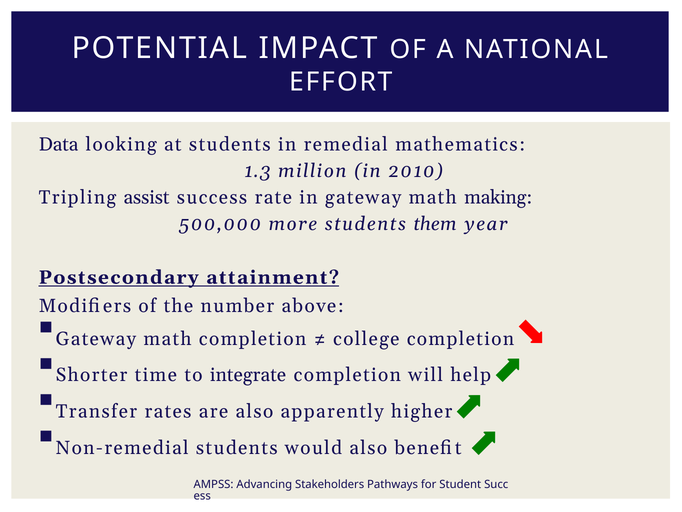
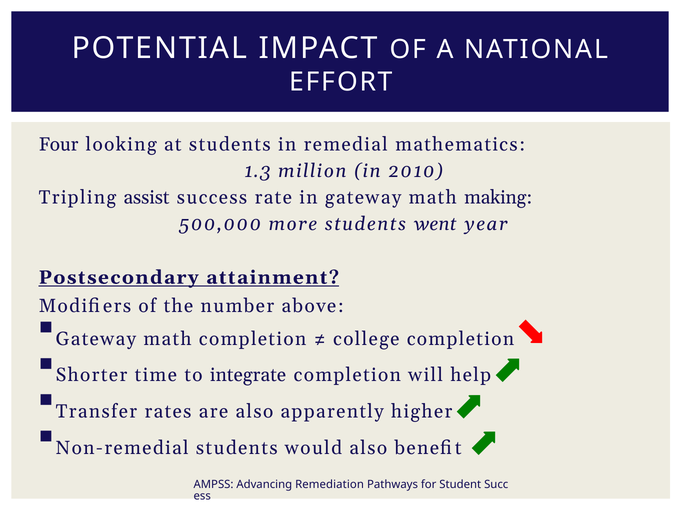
Data: Data -> Four (59, 144)
them: them -> went (435, 224)
Stakeholders: Stakeholders -> Remediation (330, 484)
